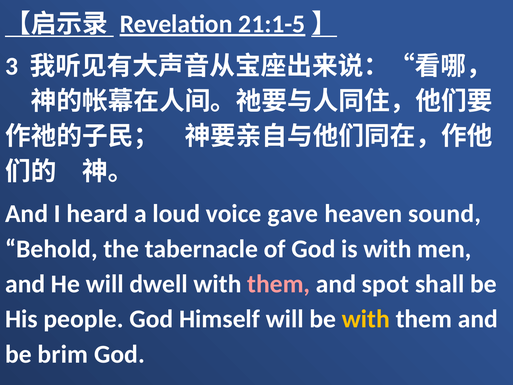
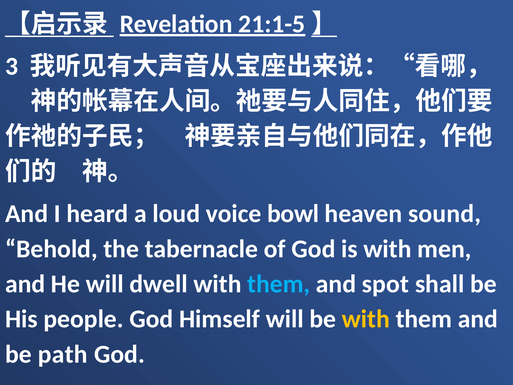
gave: gave -> bowl (293, 214)
them colour: pink -> light blue (279, 284)
brim: brim -> path (63, 354)
